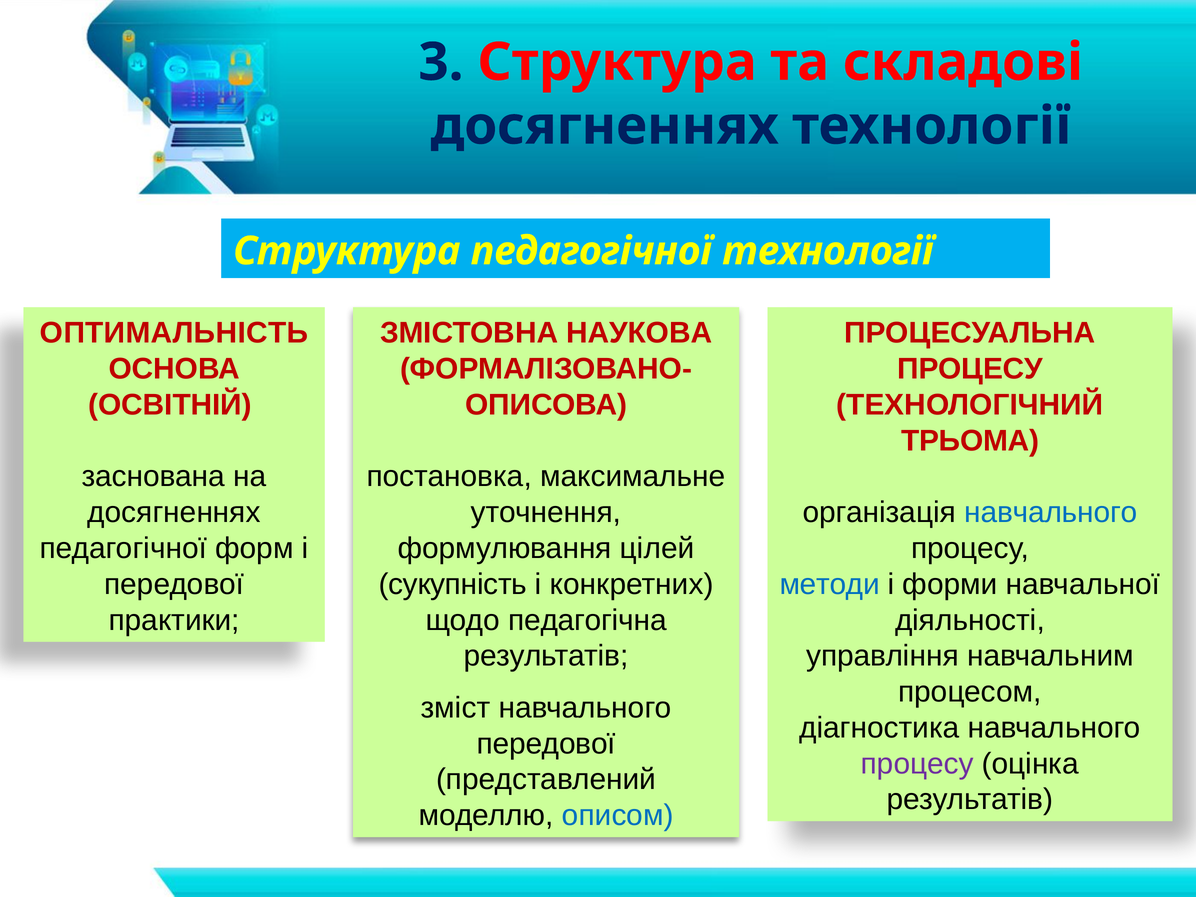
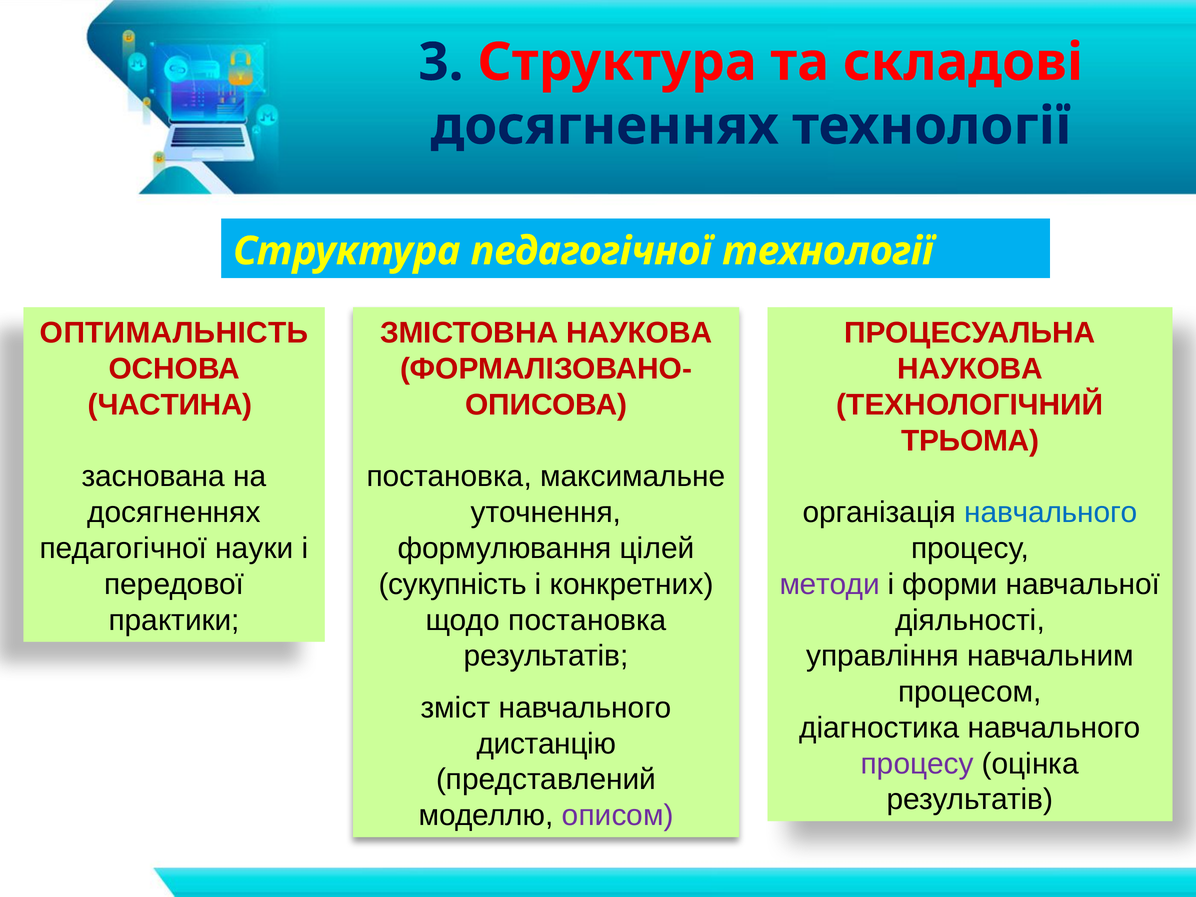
ПРОЦЕСУ: ПРОЦЕСУ -> НАУКОВА (970, 369)
ОСВІТНІЙ: ОСВІТНІЙ -> ЧАСТИНА (170, 405)
форм: форм -> науки (254, 548)
методи colour: blue -> purple (830, 584)
щодо педагогічна: педагогічна -> постановка (587, 620)
передової: передової -> дистанцію (546, 744)
описом colour: blue -> purple (618, 815)
